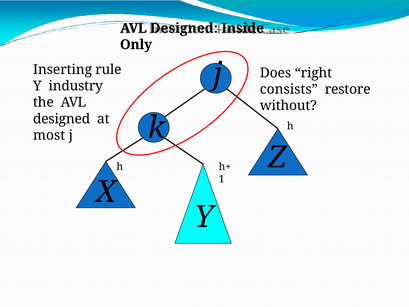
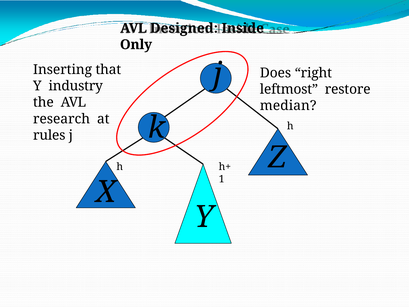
rule: rule -> that (108, 70)
consists: consists -> leftmost (289, 89)
without: without -> median (288, 106)
designed: designed -> research (62, 119)
most: most -> rules (49, 135)
